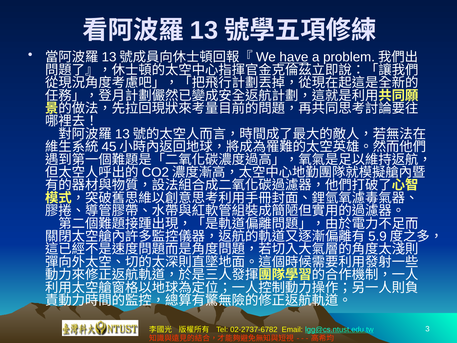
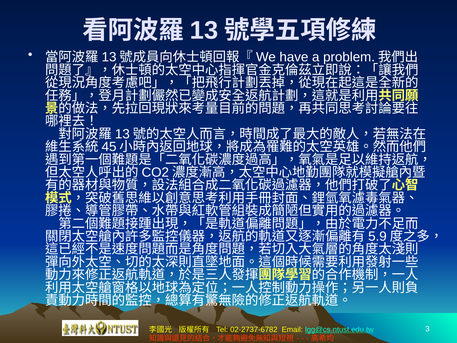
have underline: present -> none (294, 57)
